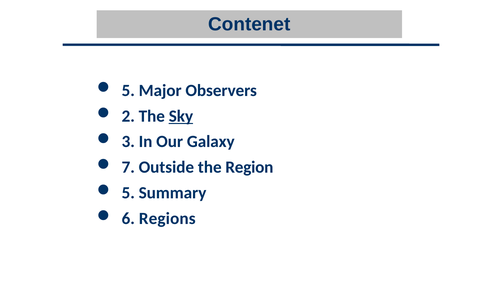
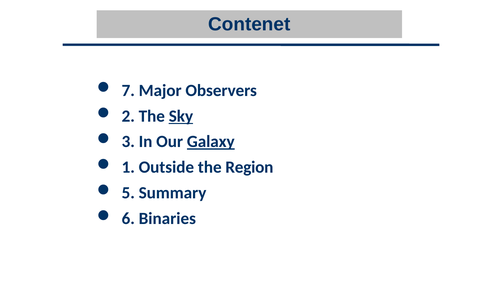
5: 5 -> 7 (128, 91)
Galaxy underline: none -> present (211, 142)
7: 7 -> 1 (128, 167)
Regions: Regions -> Binaries (167, 219)
